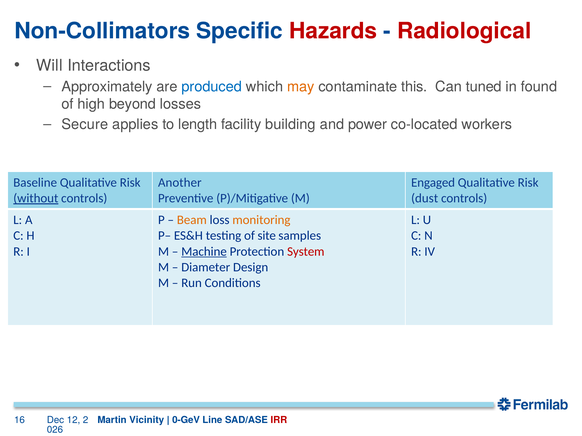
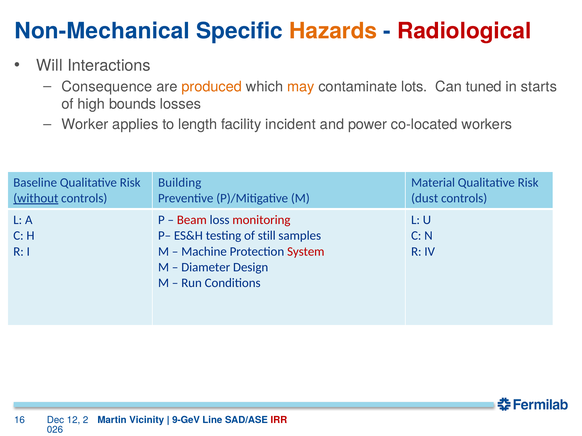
Non-Collimators: Non-Collimators -> Non-Mechanical (102, 31)
Hazards colour: red -> orange (333, 31)
Approximately: Approximately -> Consequence (107, 87)
produced colour: blue -> orange (212, 87)
this: this -> lots (414, 87)
found: found -> starts (539, 87)
beyond: beyond -> bounds (133, 104)
Secure: Secure -> Worker (85, 124)
building: building -> incident (291, 124)
Another: Another -> Building (180, 183)
Engaged: Engaged -> Material (433, 183)
Beam colour: orange -> red (192, 220)
monitoring colour: orange -> red (261, 220)
site: site -> still (267, 236)
Machine underline: present -> none (204, 252)
0-GeV: 0-GeV -> 9-GeV (186, 420)
